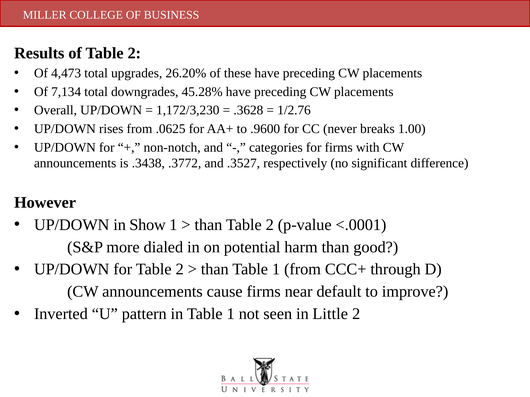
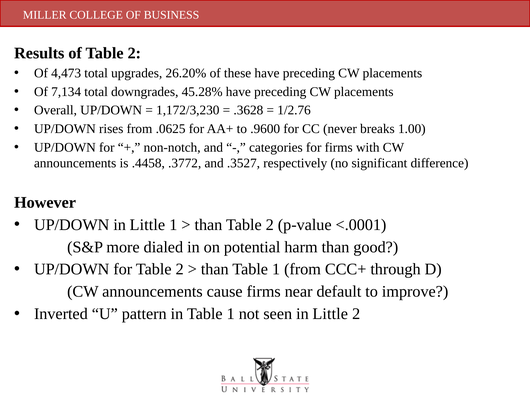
.3438: .3438 -> .4458 (148, 163)
UP/DOWN in Show: Show -> Little (147, 225)
